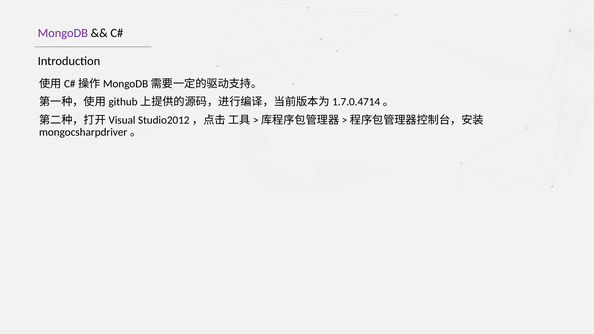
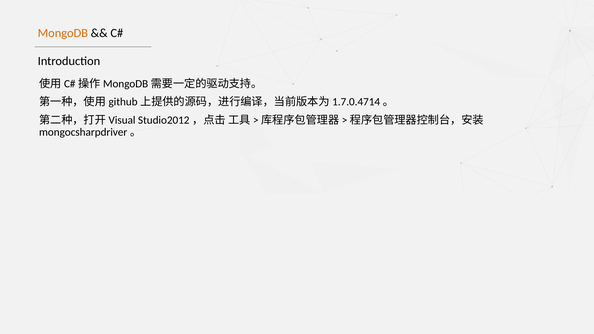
MongoDB colour: purple -> orange (63, 33)
